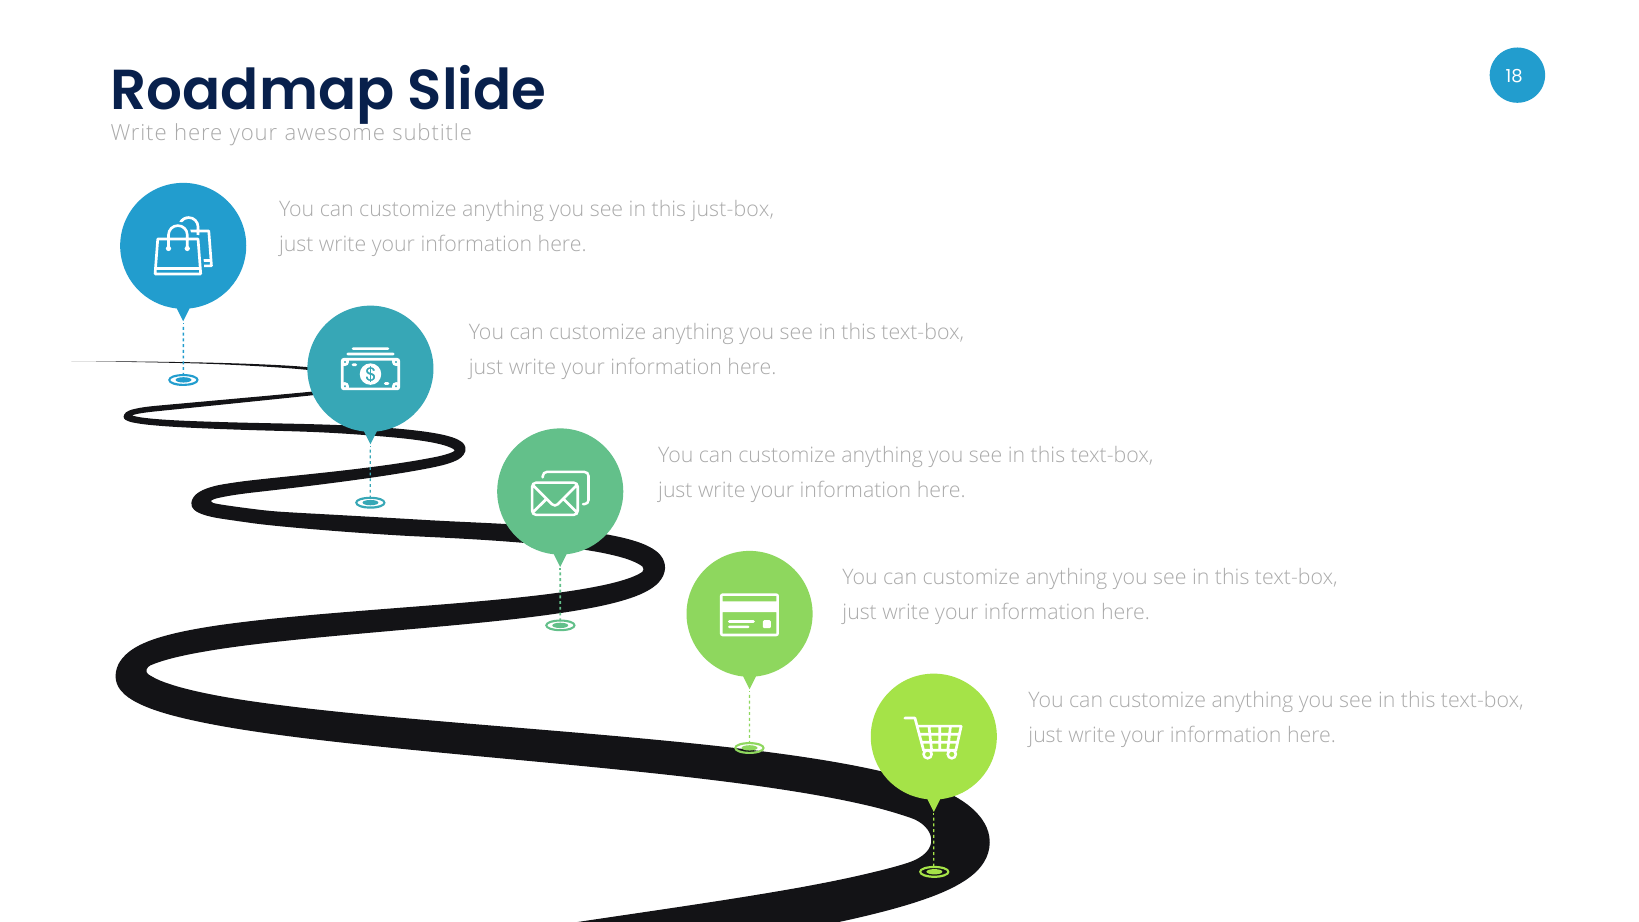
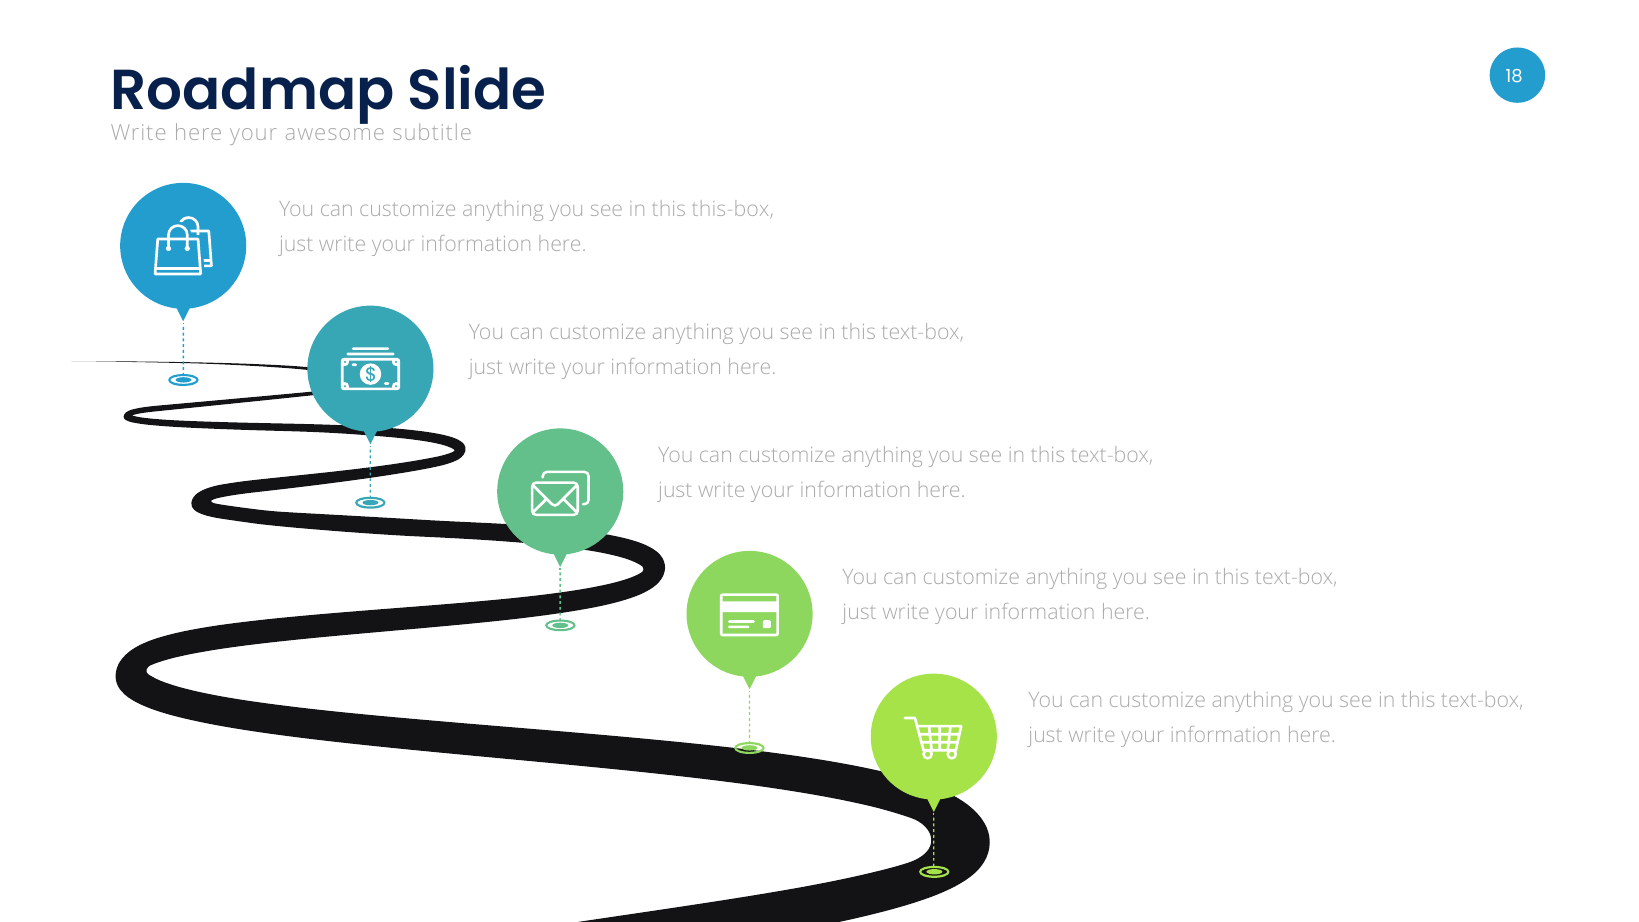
just-box: just-box -> this-box (733, 210)
